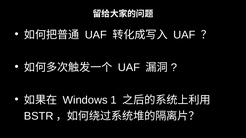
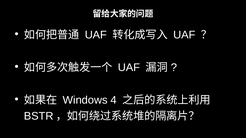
1: 1 -> 4 (114, 100)
